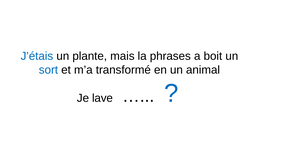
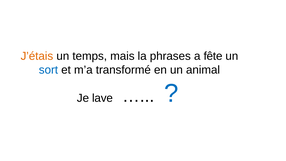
J’étais colour: blue -> orange (37, 56)
plante: plante -> temps (90, 56)
boit: boit -> fête (213, 56)
